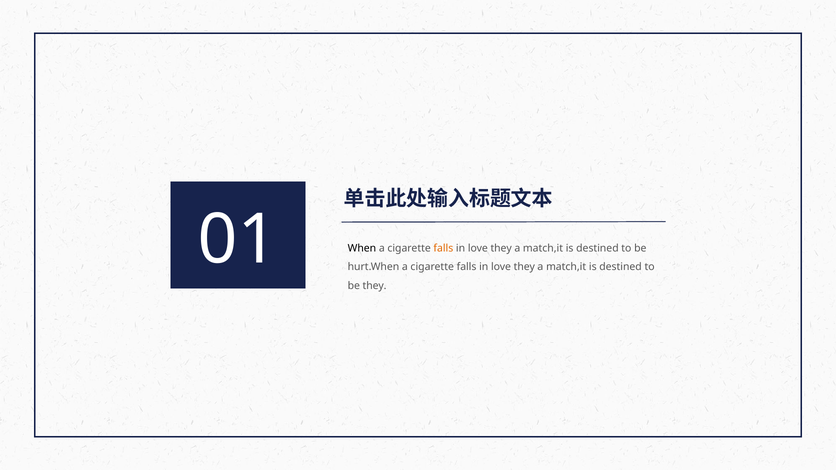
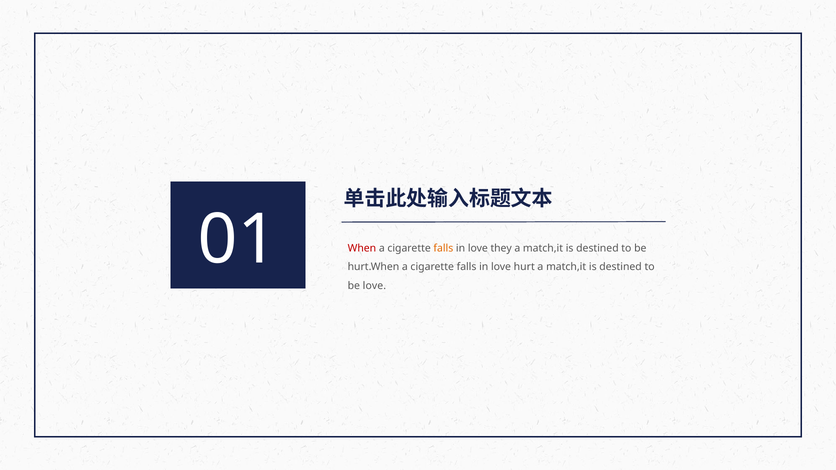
When colour: black -> red (362, 248)
they: they -> hurt (524, 267)
be they: they -> love (374, 286)
